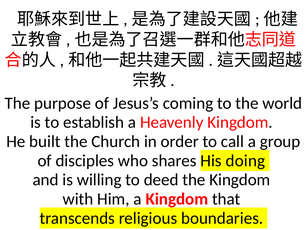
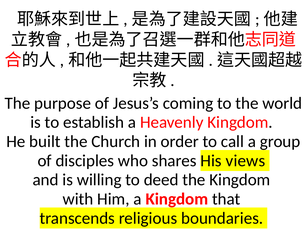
doing: doing -> views (245, 161)
